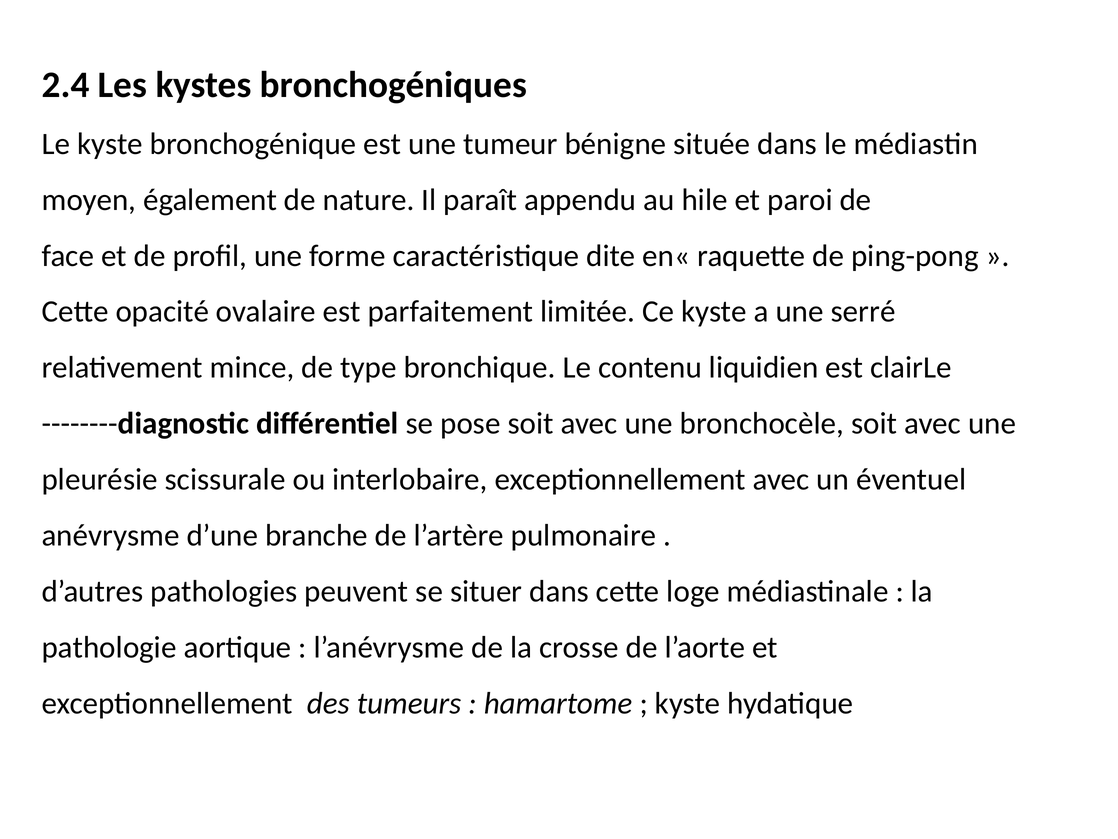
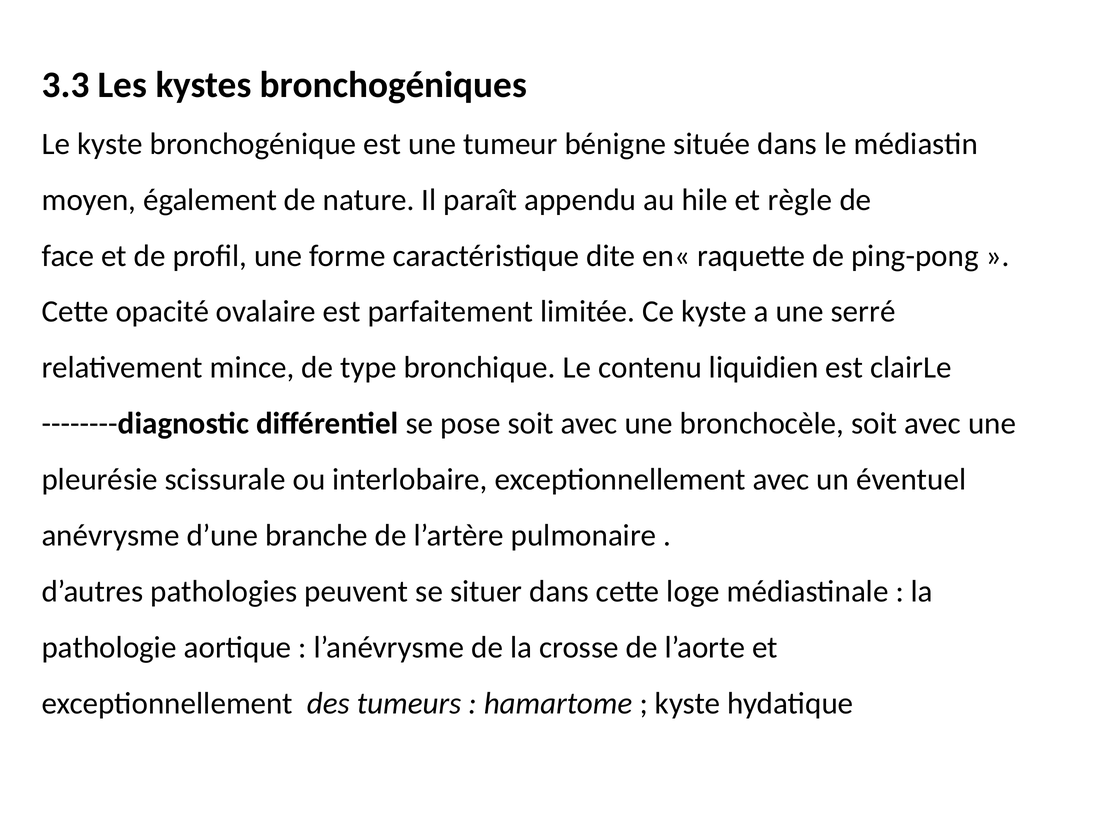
2.4: 2.4 -> 3.3 (66, 85)
paroi: paroi -> règle (800, 200)
